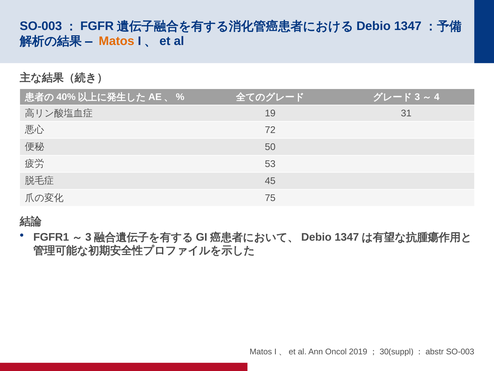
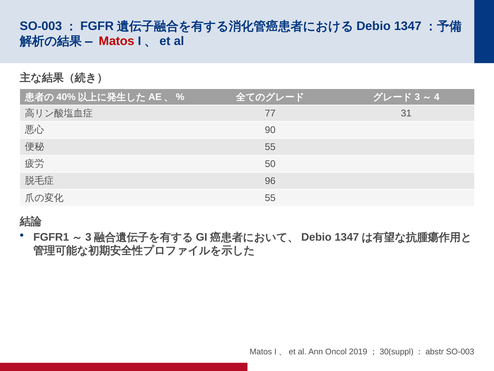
Matos colour: orange -> red (117, 41)
19: 19 -> 77 (270, 113)
72: 72 -> 90 (270, 130)
50: 50 -> 55 (270, 147)
53: 53 -> 50 (270, 164)
45: 45 -> 96 (270, 181)
75: 75 -> 55 (270, 198)
